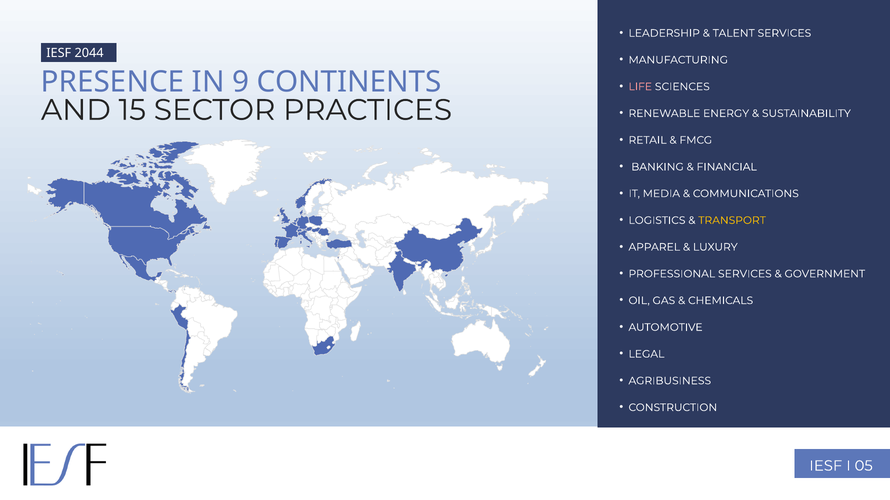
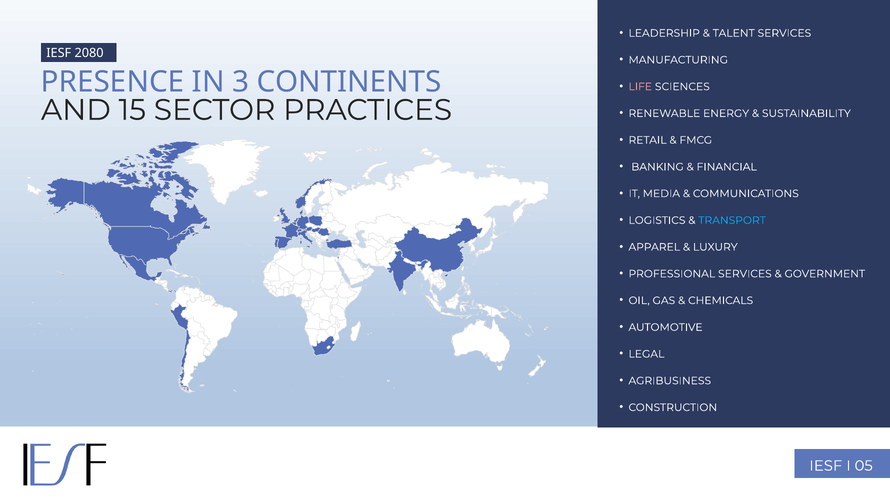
2044: 2044 -> 2080 (89, 53)
9: 9 -> 3 (241, 82)
TRANSPORT colour: yellow -> light blue (732, 221)
